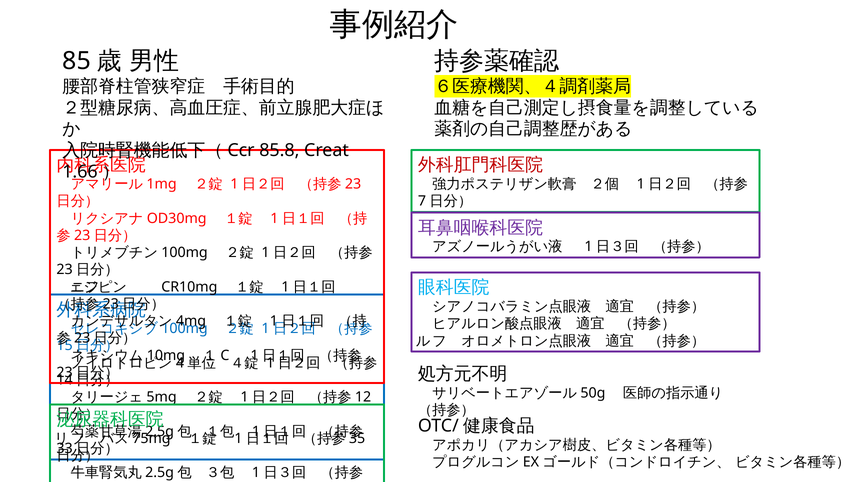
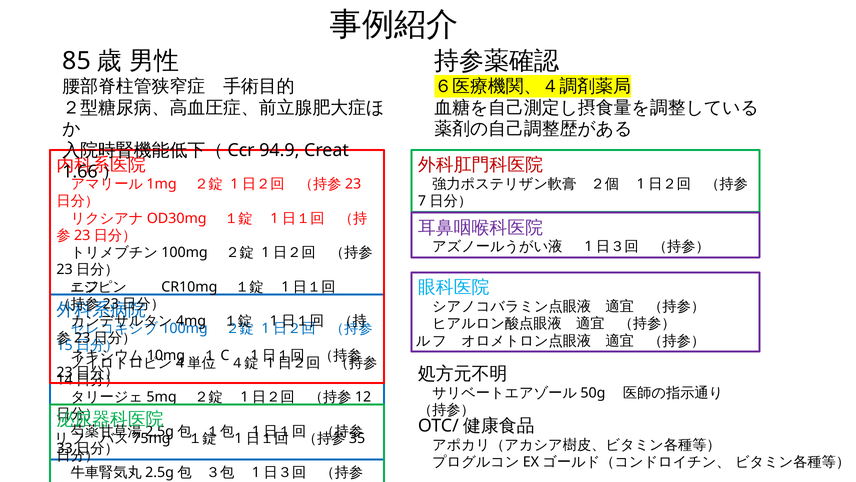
85.8: 85.8 -> 94.9 (279, 150)
